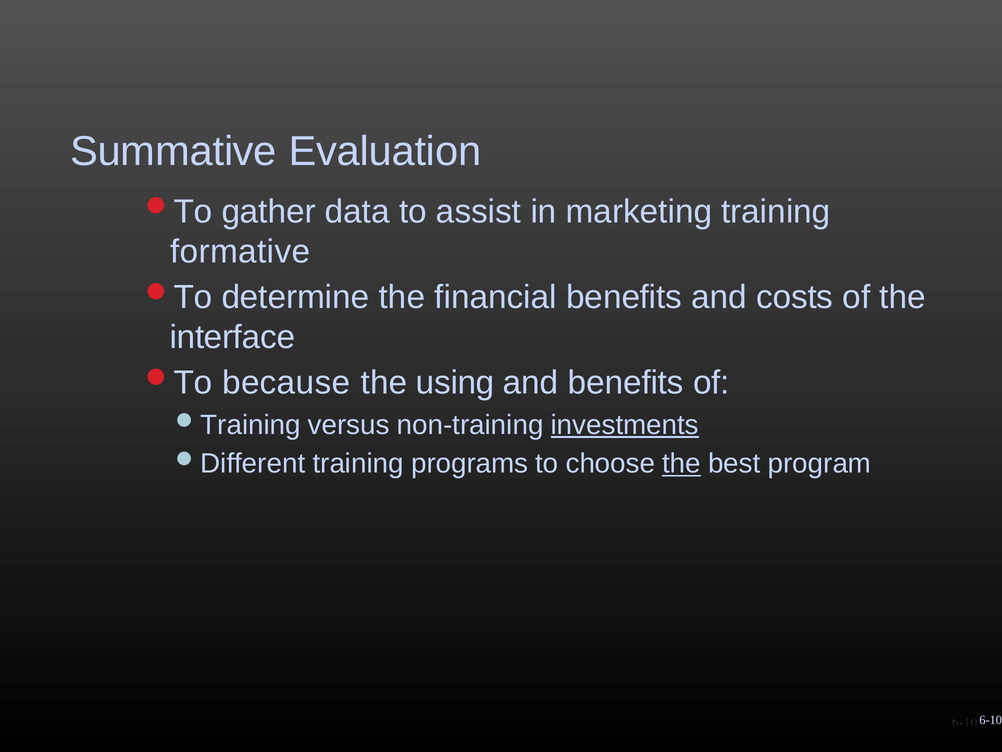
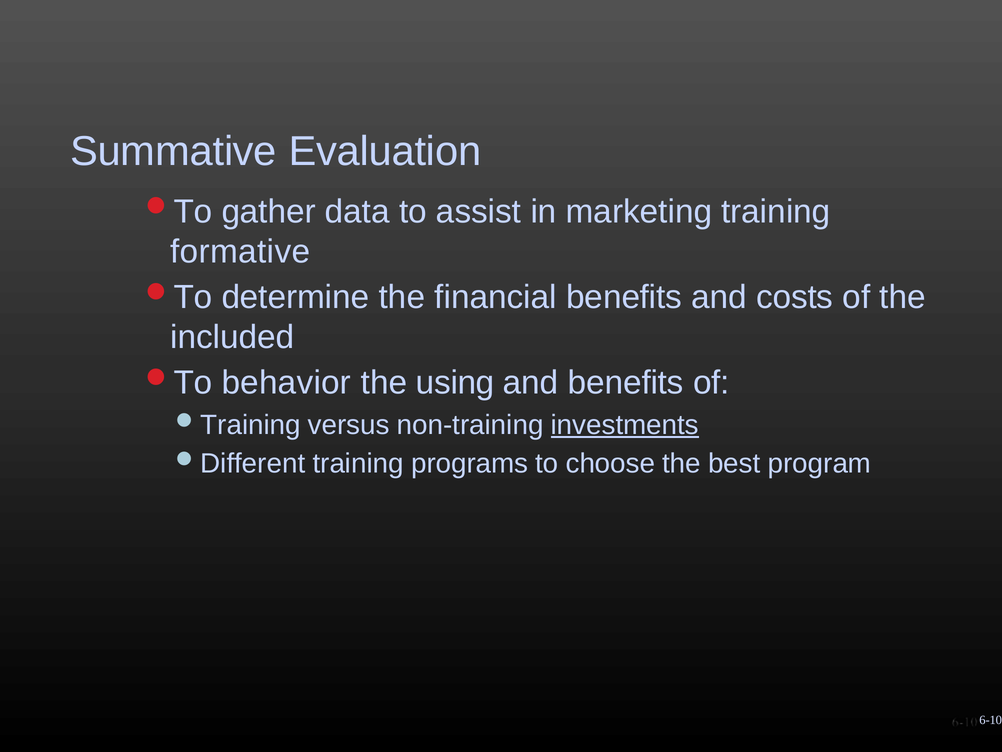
interface: interface -> included (232, 337)
because: because -> behavior (286, 383)
the underline: present -> none (681, 463)
